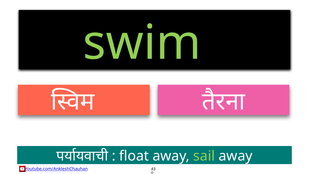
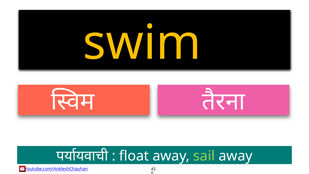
swim colour: light green -> yellow (142, 43)
